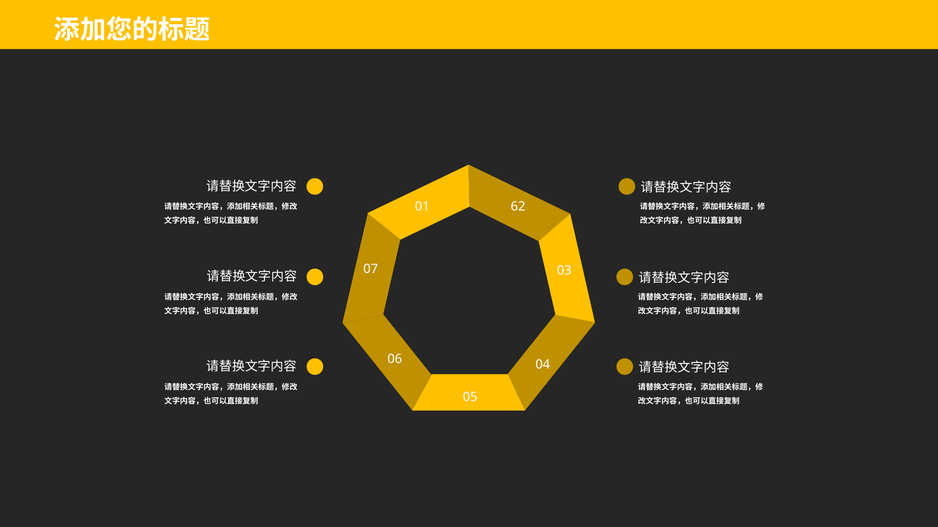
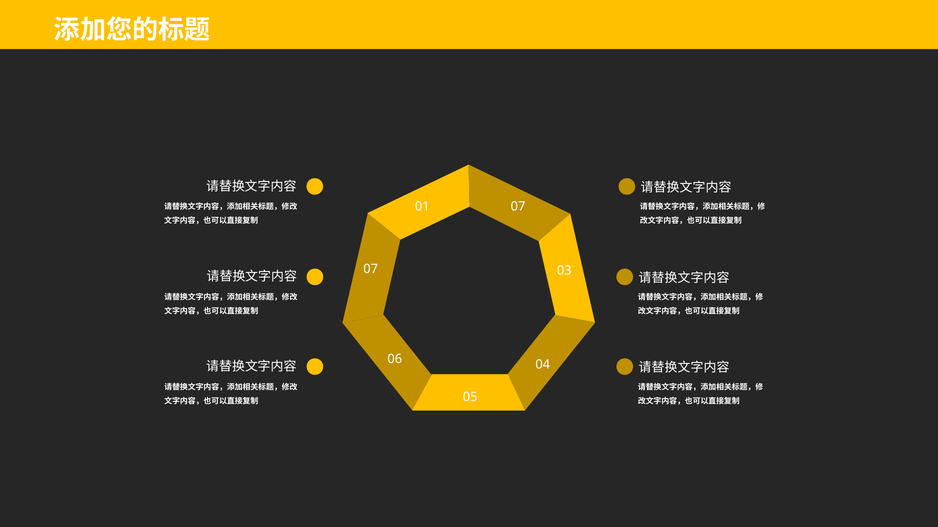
01 62: 62 -> 07 (518, 207)
